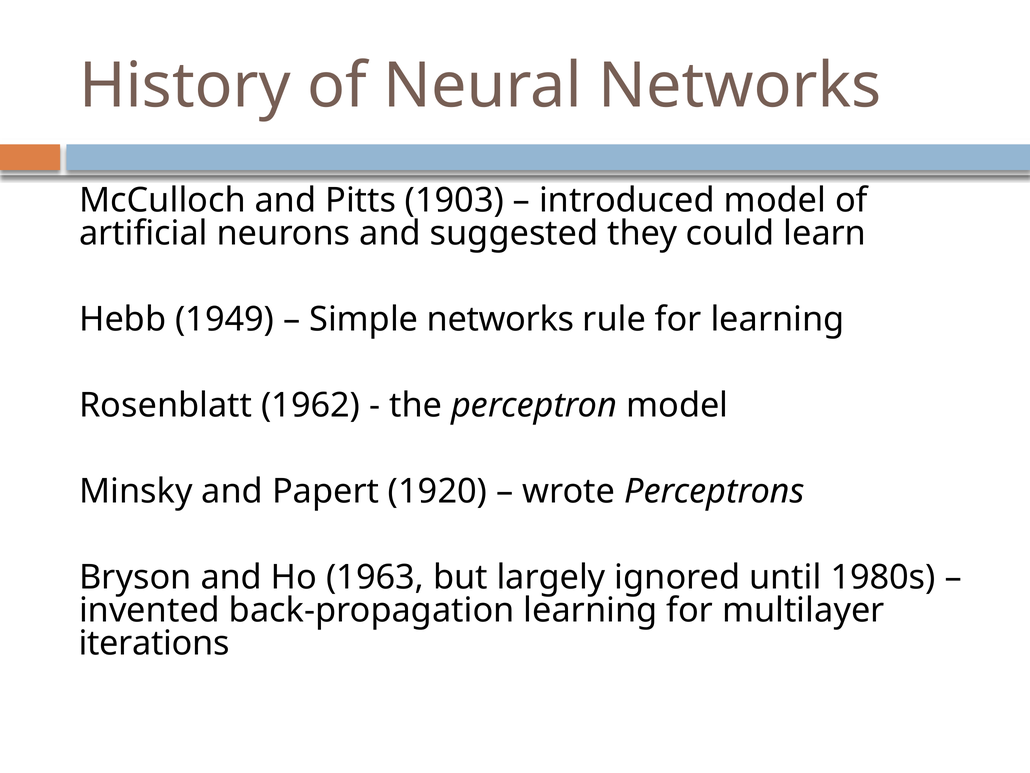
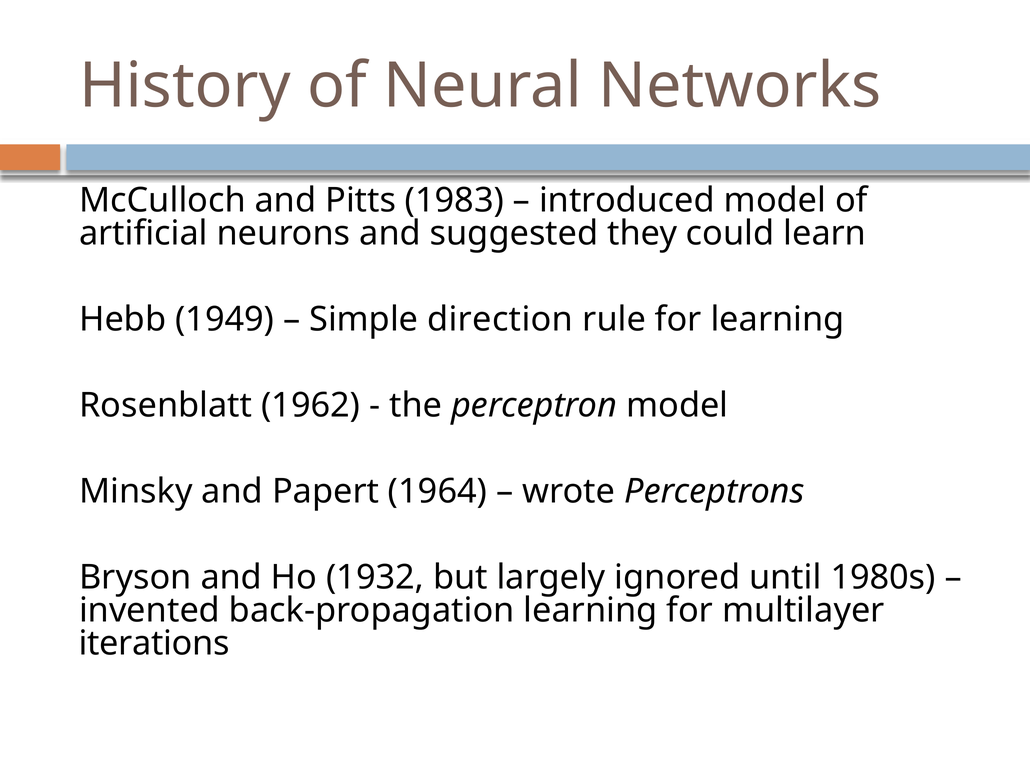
1903: 1903 -> 1983 (454, 200)
Simple networks: networks -> direction (500, 319)
1920: 1920 -> 1964 (438, 491)
1963: 1963 -> 1932 (375, 577)
